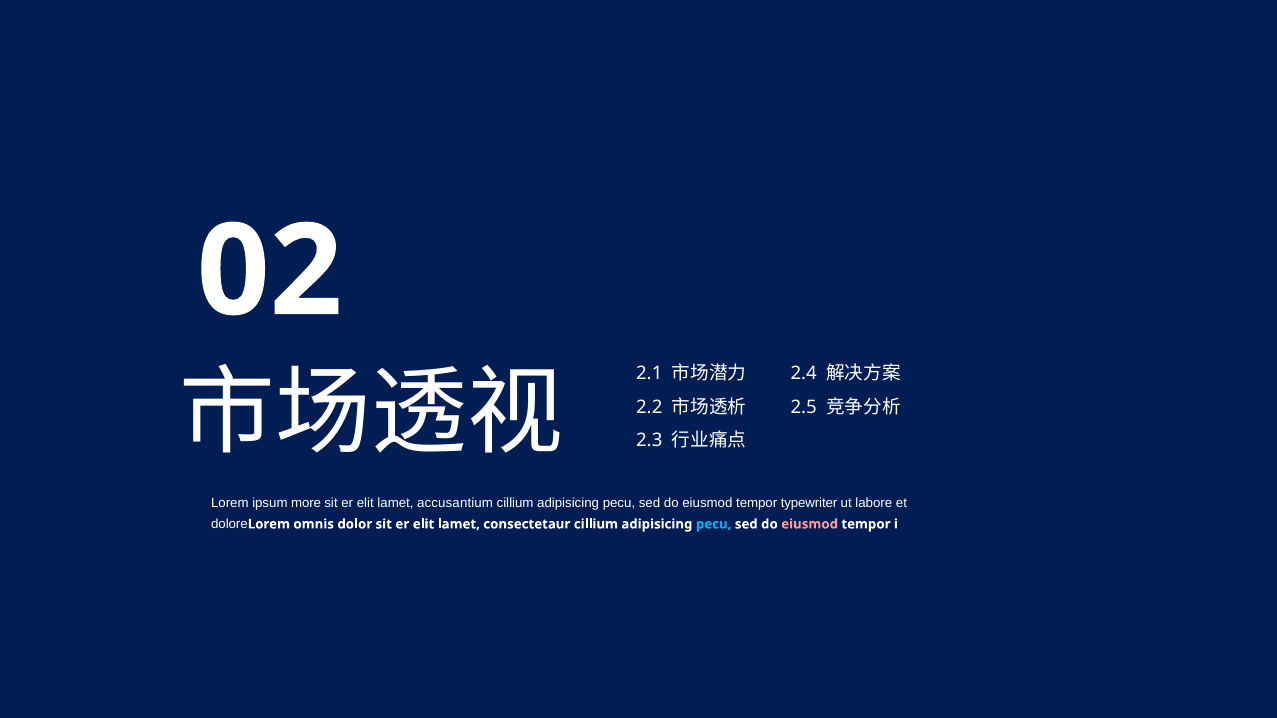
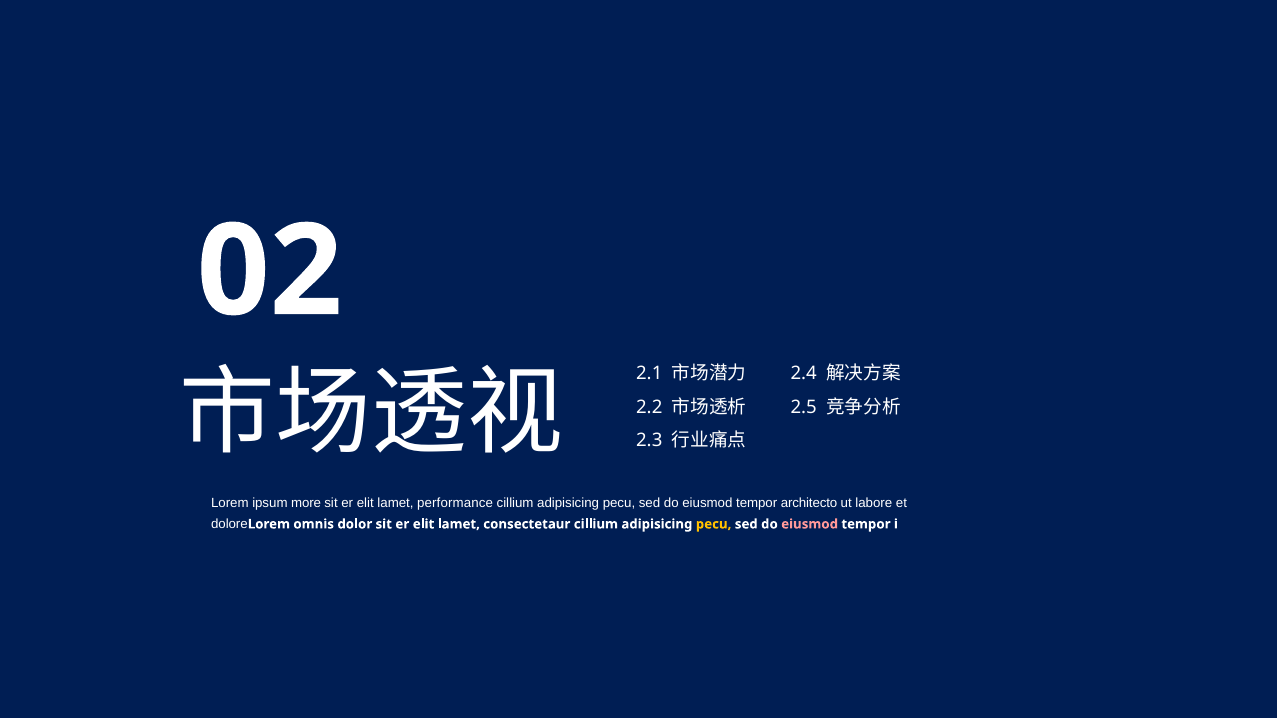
accusantium: accusantium -> performance (455, 504)
typewriter: typewriter -> architecto (809, 504)
pecu colour: light blue -> yellow (714, 524)
